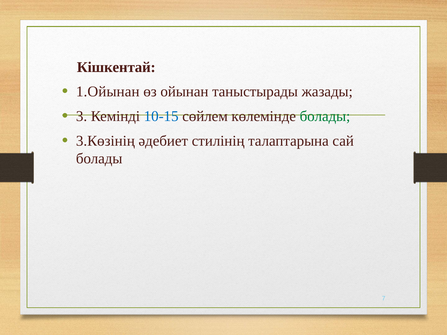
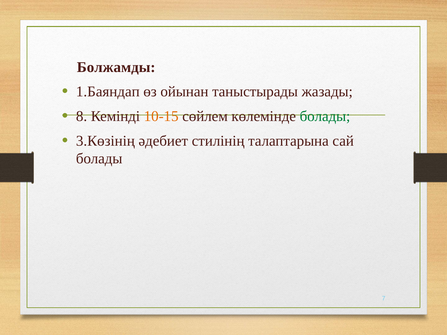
Кішкентай: Кішкентай -> Болжамды (116, 67)
1.Ойынан: 1.Ойынан -> 1.Баяндап (108, 92)
3: 3 -> 8 (82, 116)
10-15 colour: blue -> orange (161, 116)
